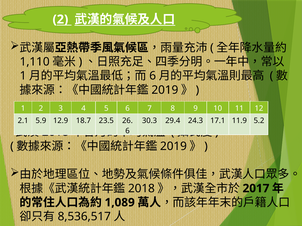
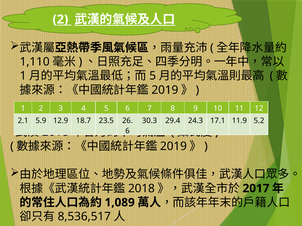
6: 6 -> 5 (153, 76)
